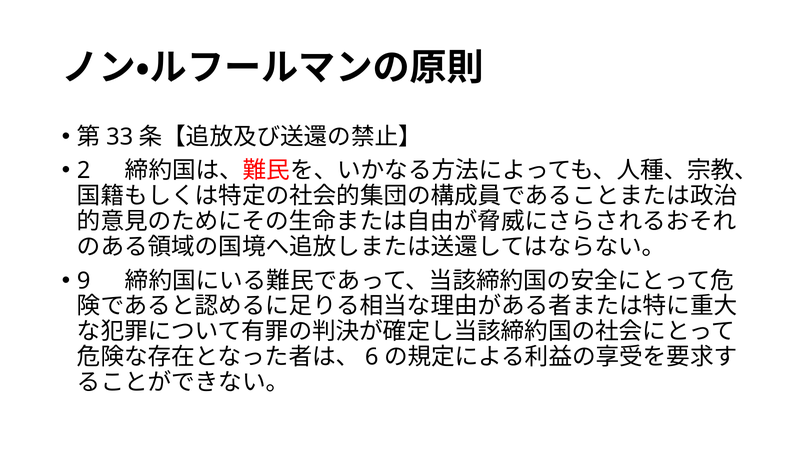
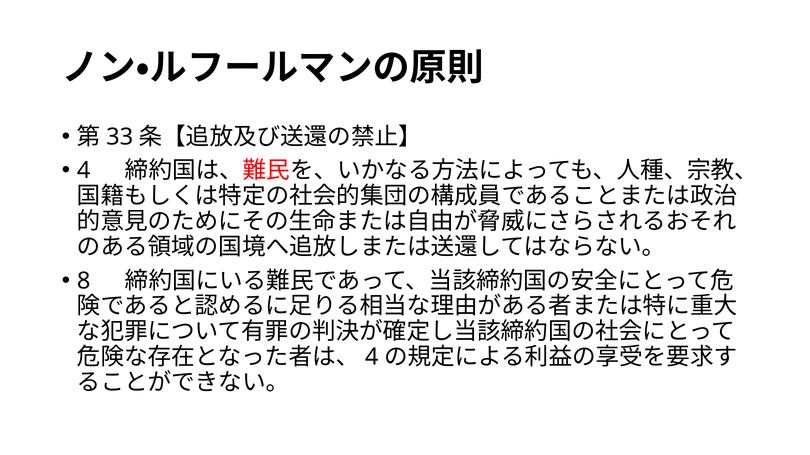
2: 2 -> 4 (84, 171)
9: 9 -> 8 (84, 281)
6: 6 -> 4 (372, 358)
